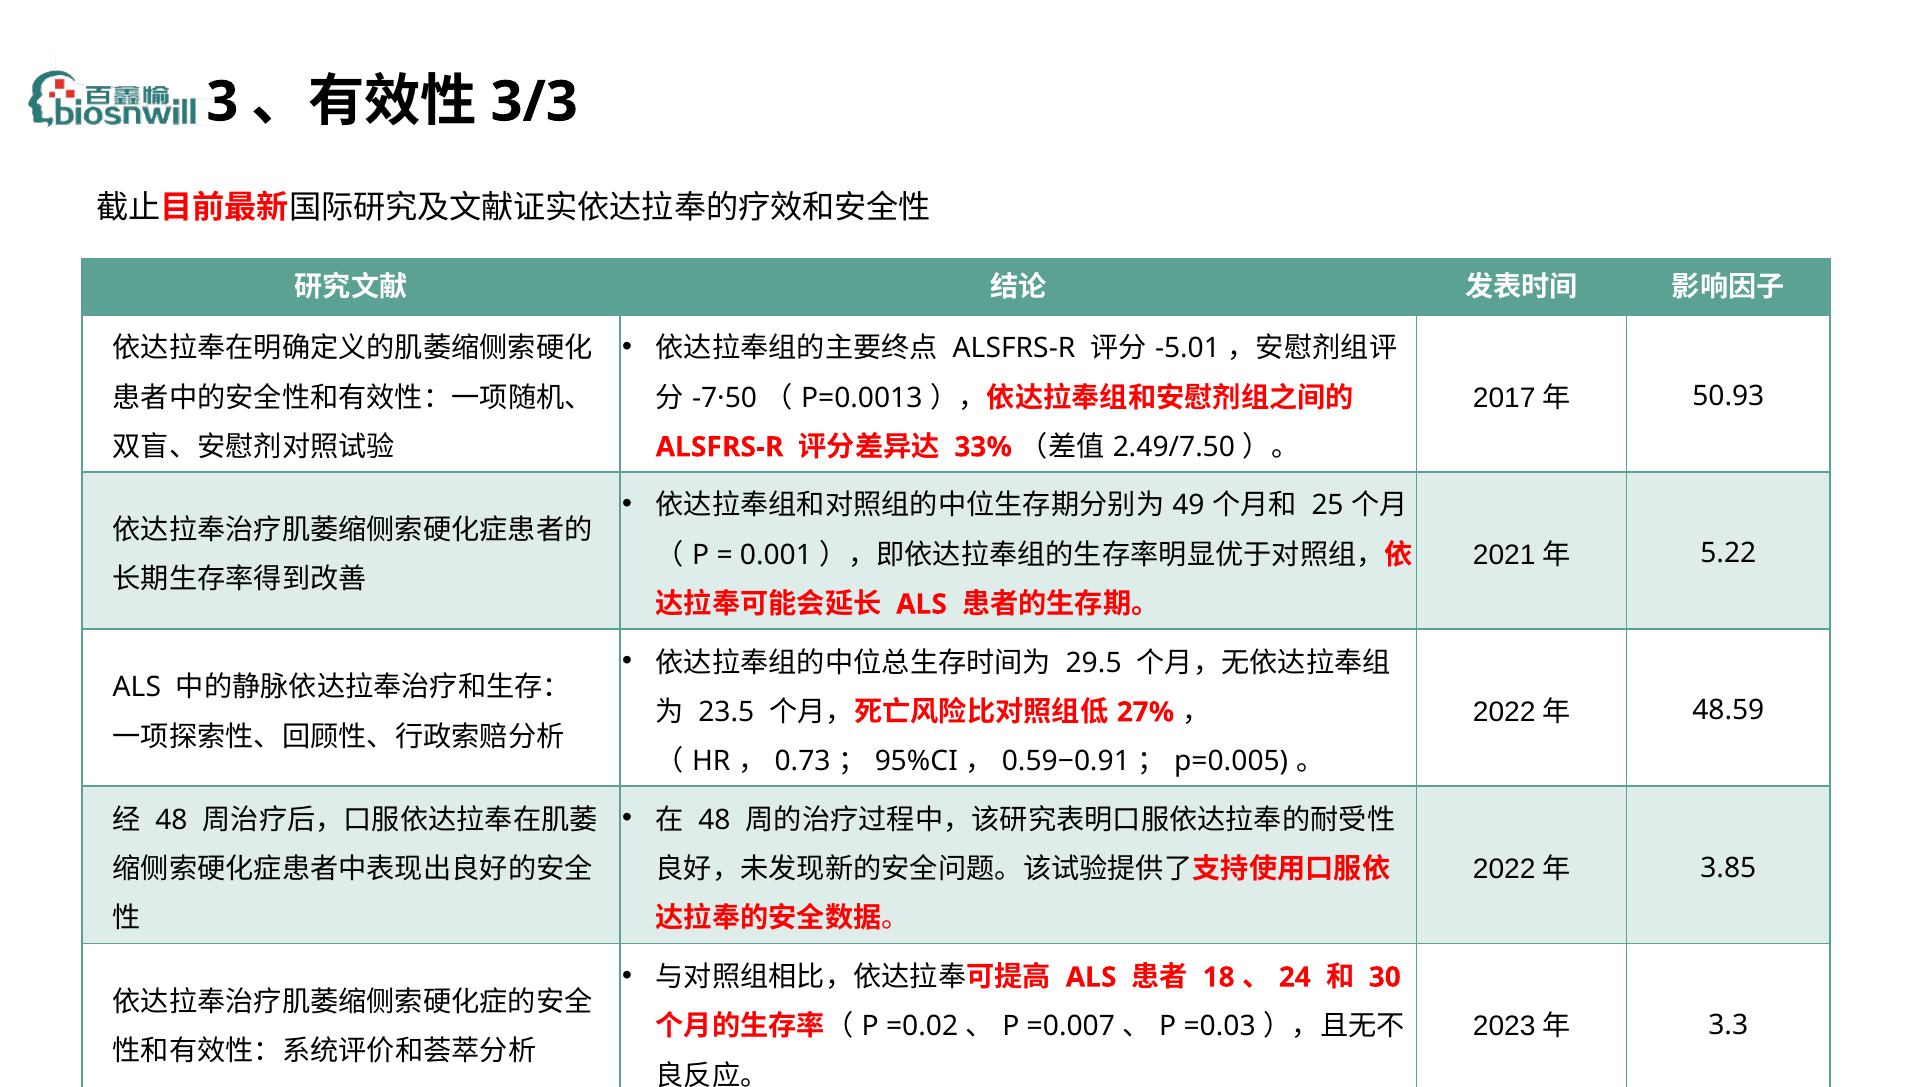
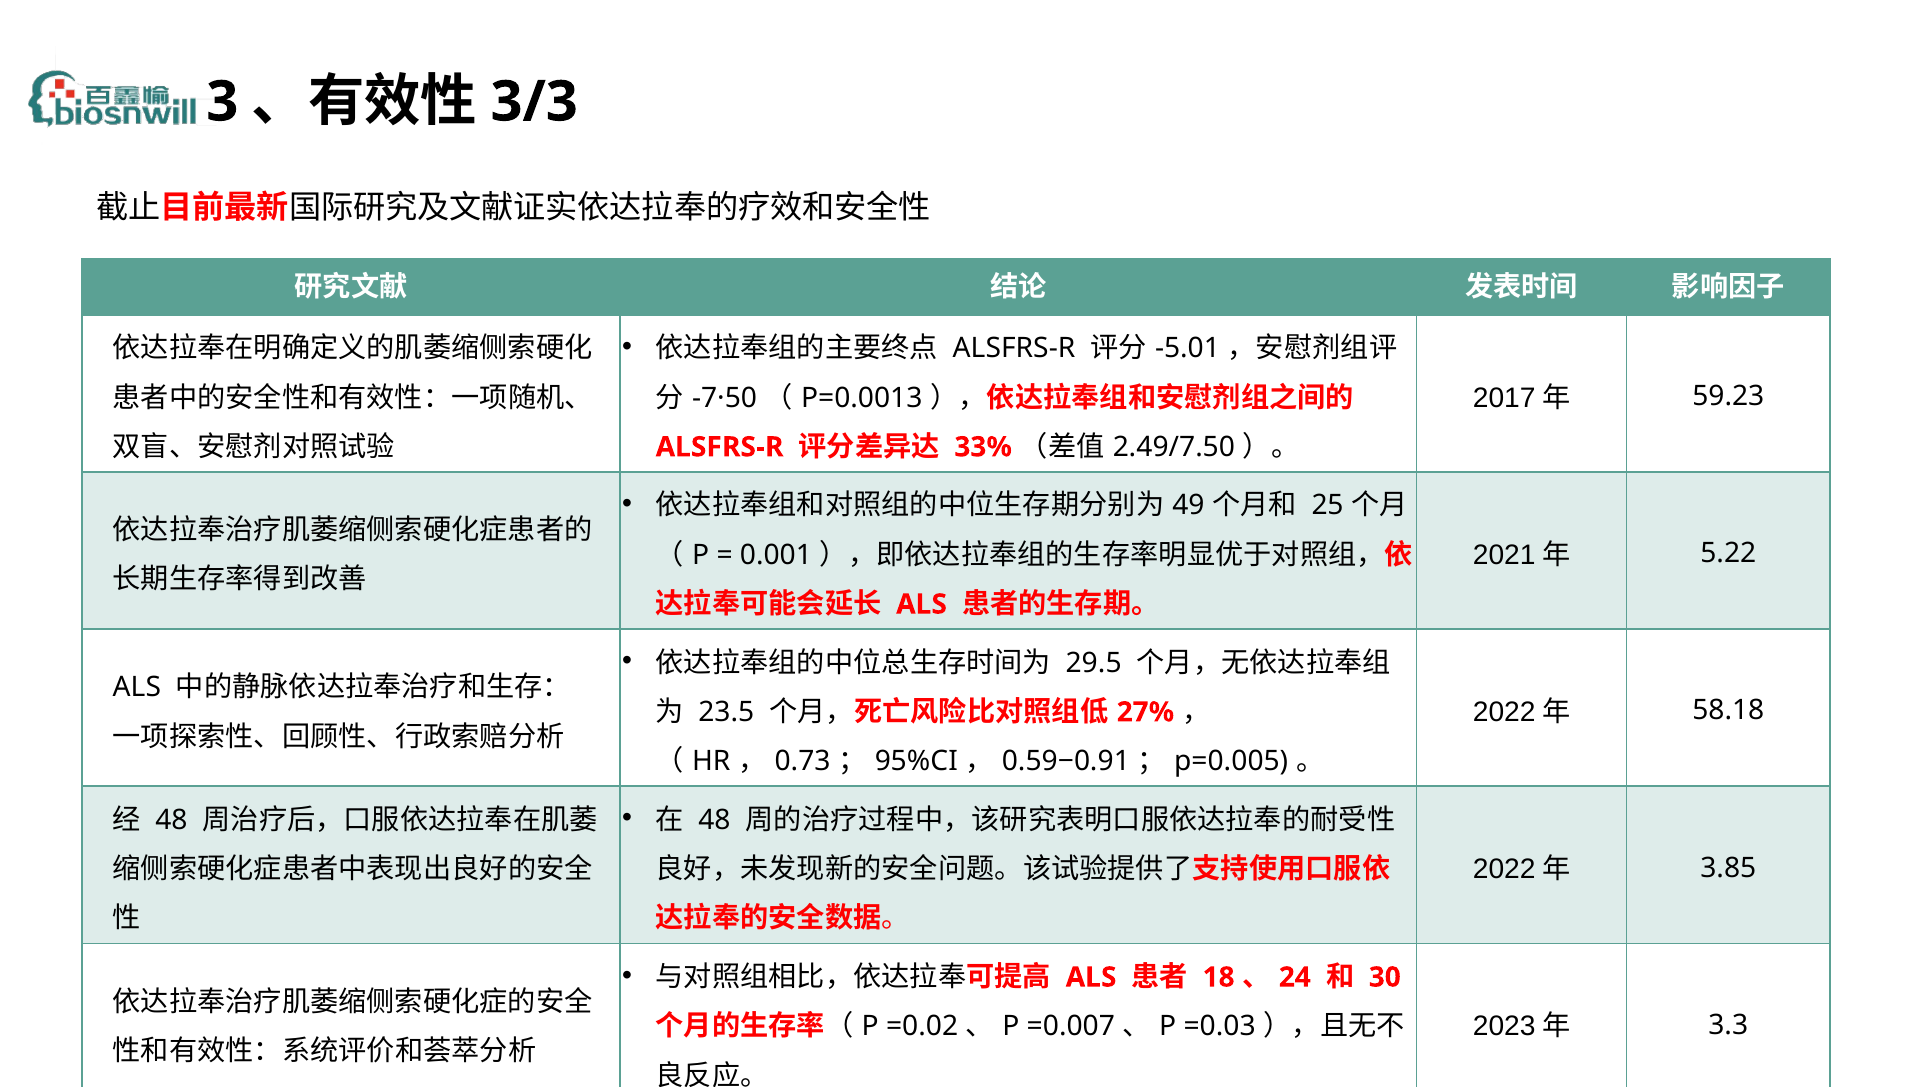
50.93: 50.93 -> 59.23 (1728, 396)
48.59: 48.59 -> 58.18 (1728, 710)
